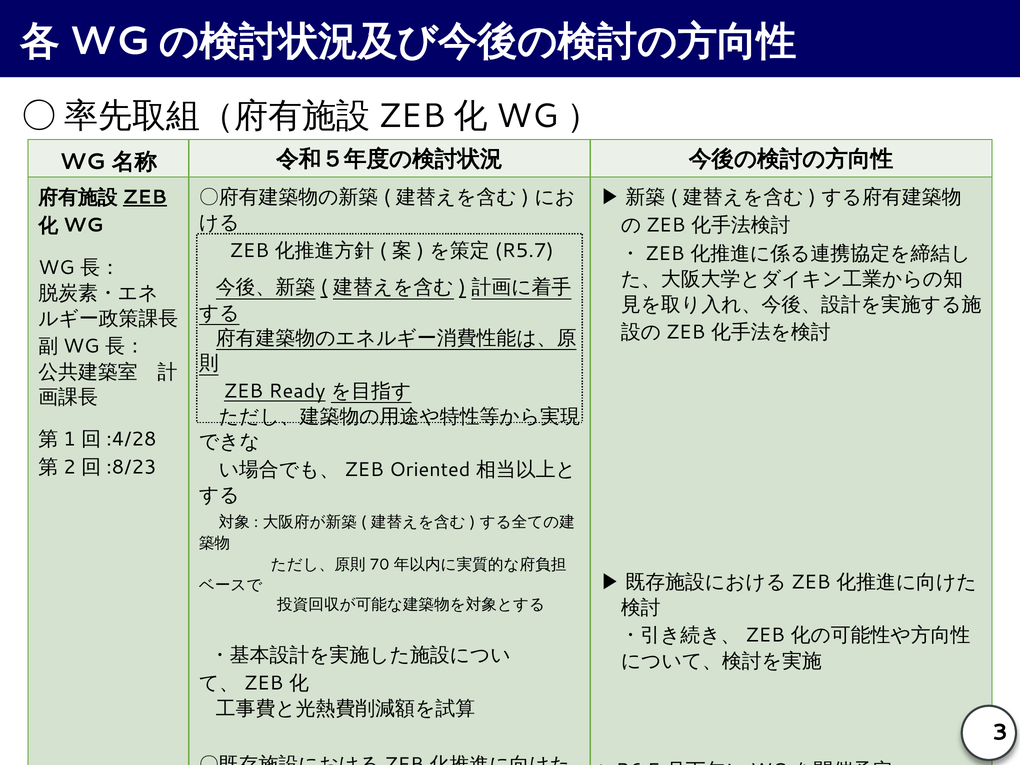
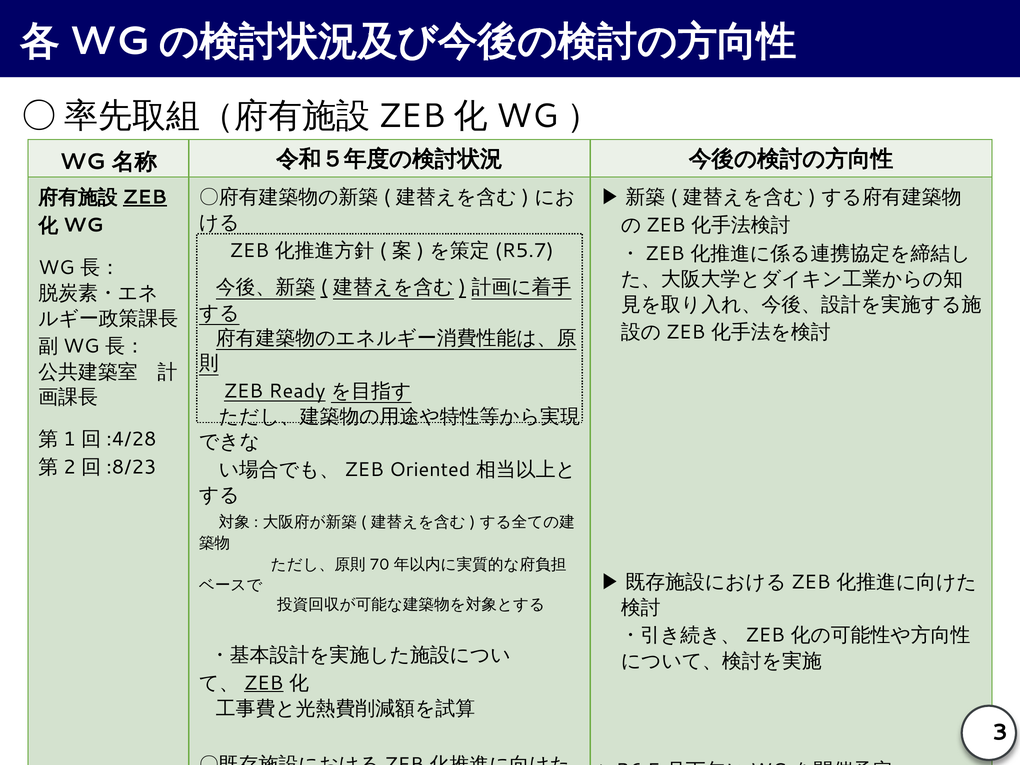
ZEB underline: none -> present (264, 683)
